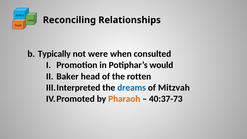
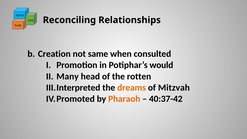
Typically: Typically -> Creation (54, 54)
were: were -> same (98, 54)
Baker: Baker -> Many (68, 76)
dreams colour: blue -> orange (132, 88)
40:37-73: 40:37-73 -> 40:37-42 (166, 99)
